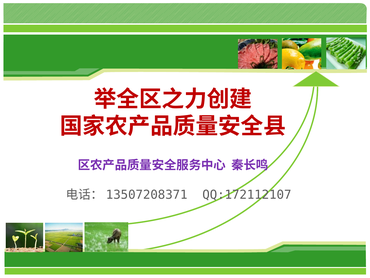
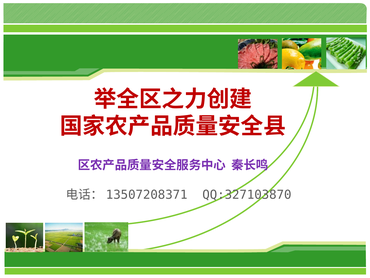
QQ:172112107: QQ:172112107 -> QQ:327103870 (247, 194)
